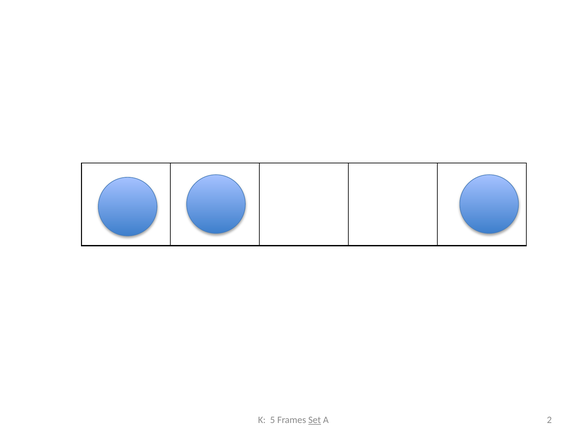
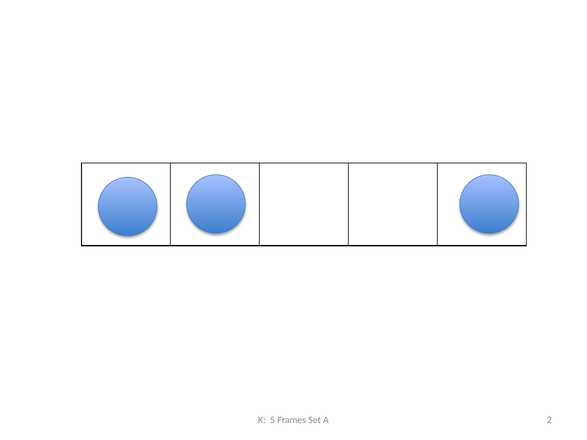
Set underline: present -> none (315, 420)
